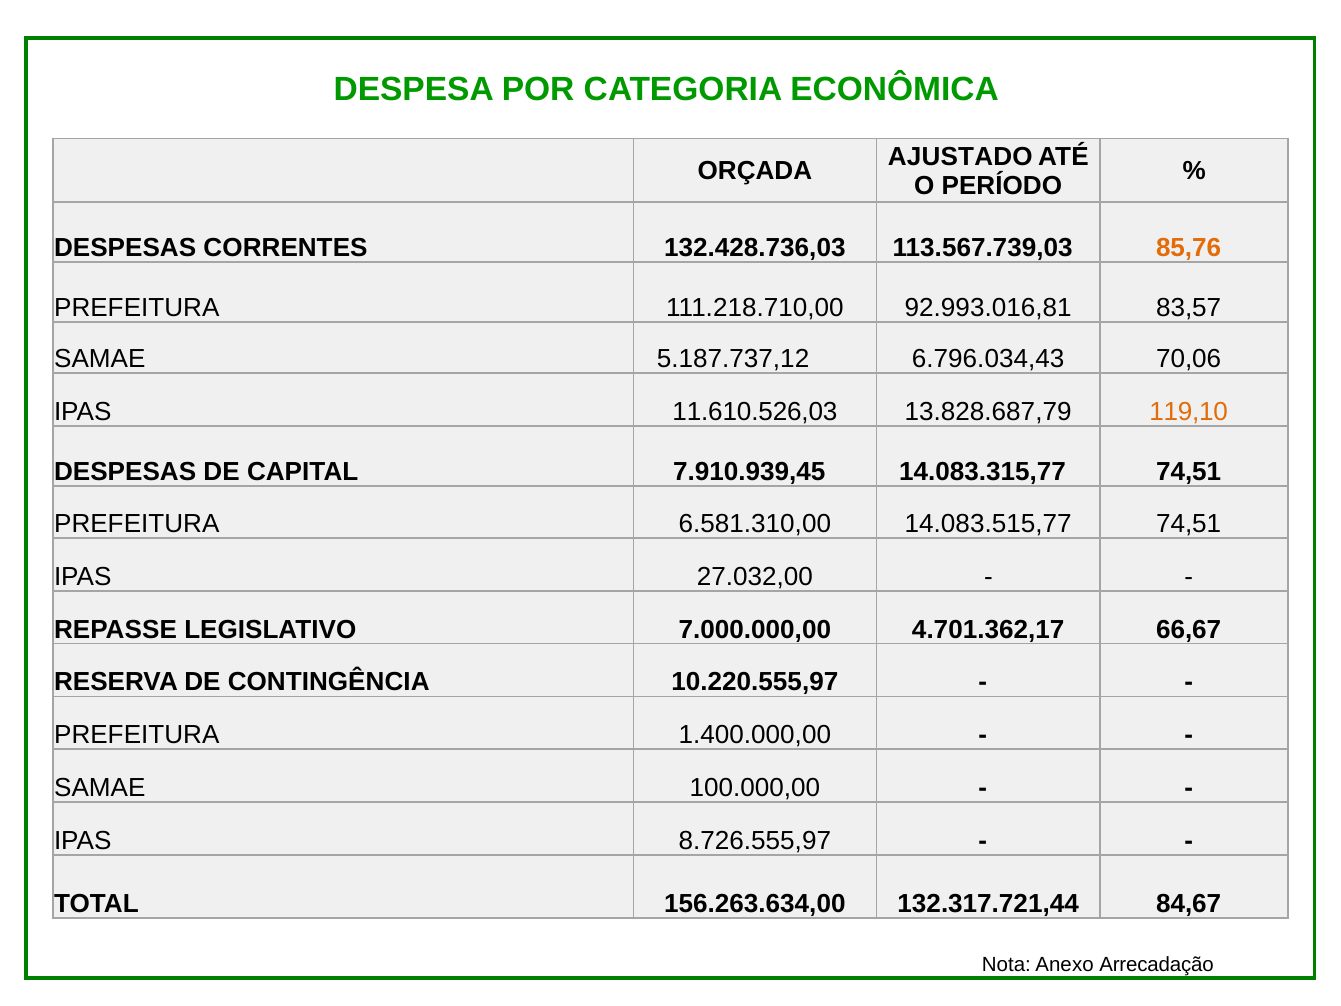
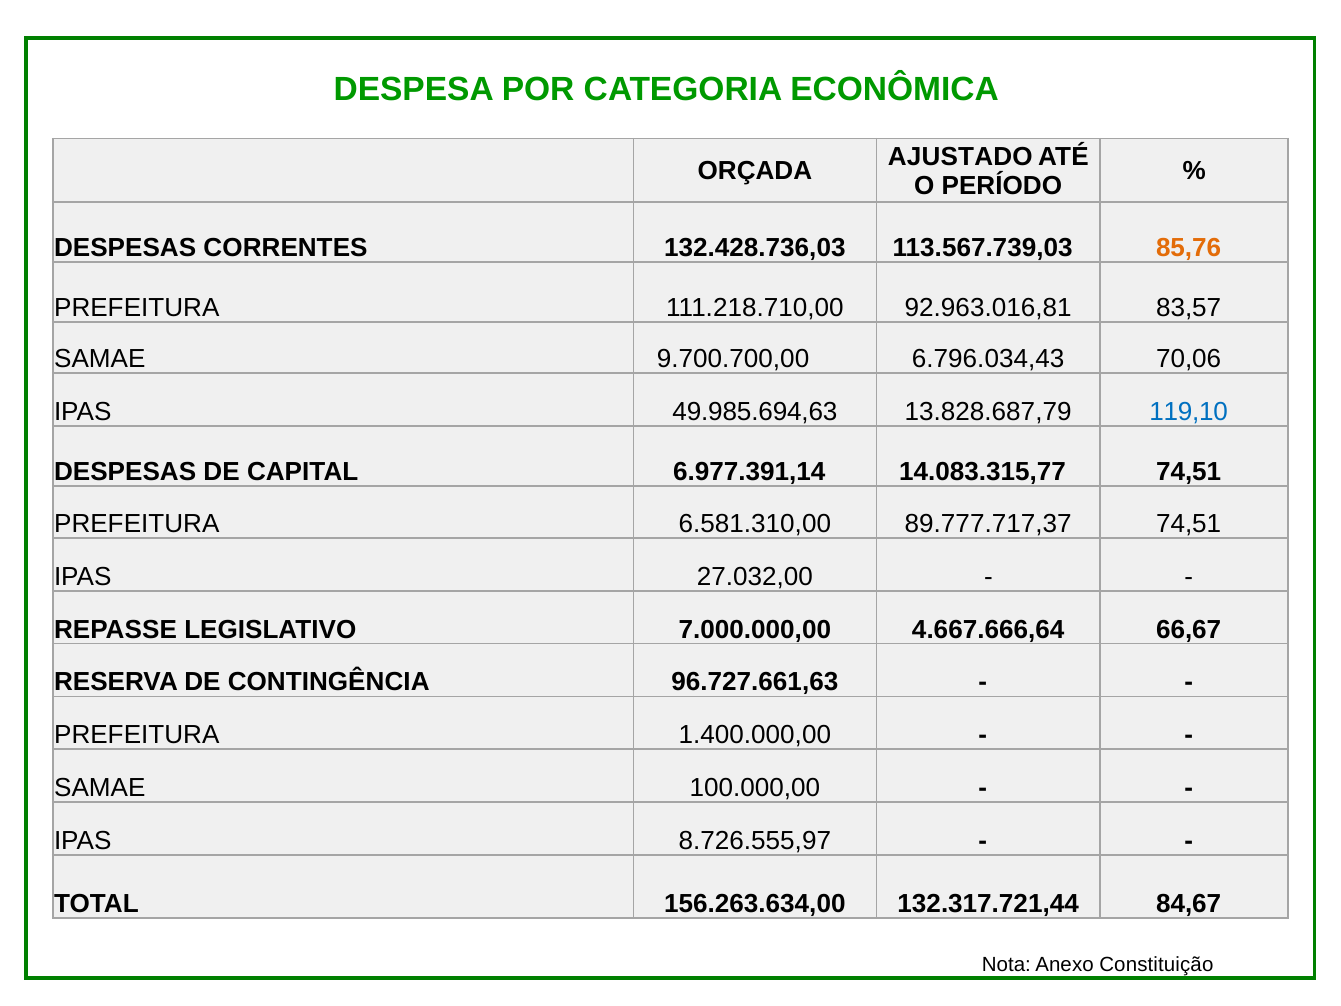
92.993.016,81: 92.993.016,81 -> 92.963.016,81 (988, 308)
5.187.737,12: 5.187.737,12 -> 9.700.700,00 (733, 359)
11.610.526,03: 11.610.526,03 -> 49.985.694,63 (755, 411)
119,10 colour: orange -> blue (1189, 411)
7.910.939,45: 7.910.939,45 -> 6.977.391,14 (749, 471)
14.083.515,77: 14.083.515,77 -> 89.777.717,37 (988, 524)
4.701.362,17: 4.701.362,17 -> 4.667.666,64 (988, 629)
10.220.555,97: 10.220.555,97 -> 96.727.661,63 (755, 682)
Arrecadação: Arrecadação -> Constituição (1156, 964)
